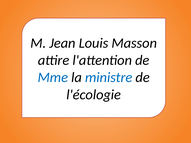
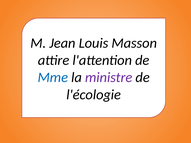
ministre colour: blue -> purple (109, 78)
